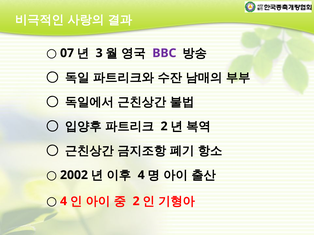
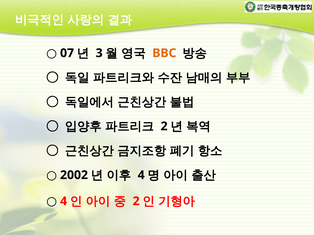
BBC colour: purple -> orange (164, 53)
